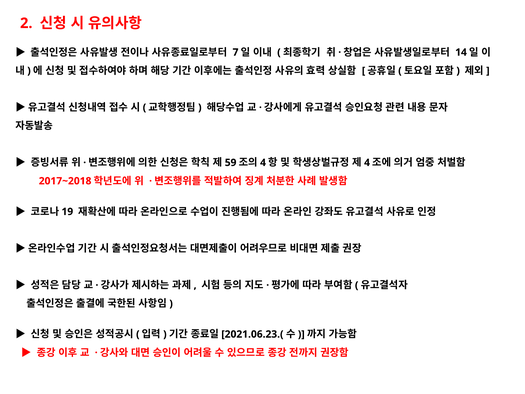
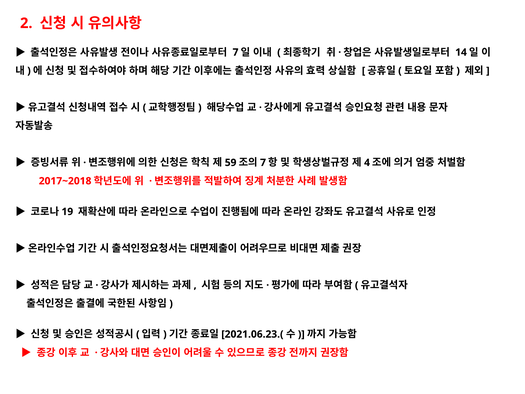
4: 4 -> 7 (263, 163)
